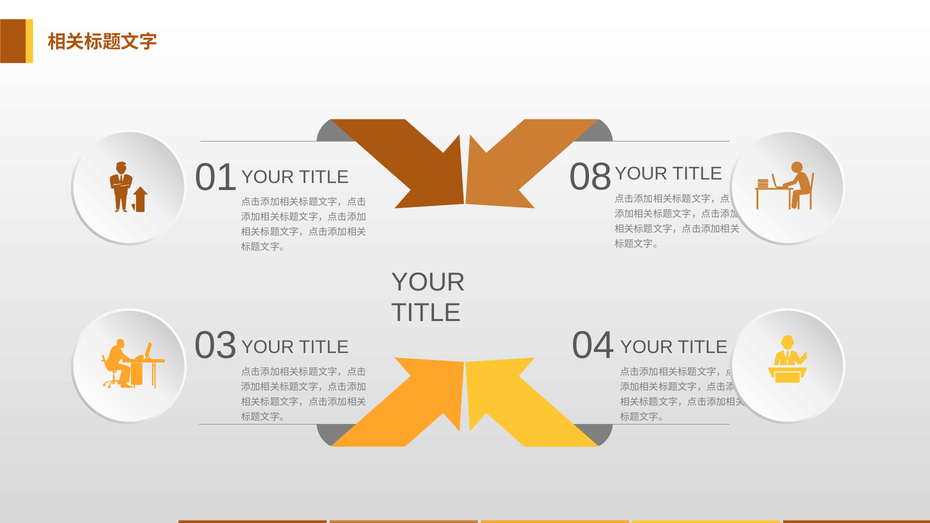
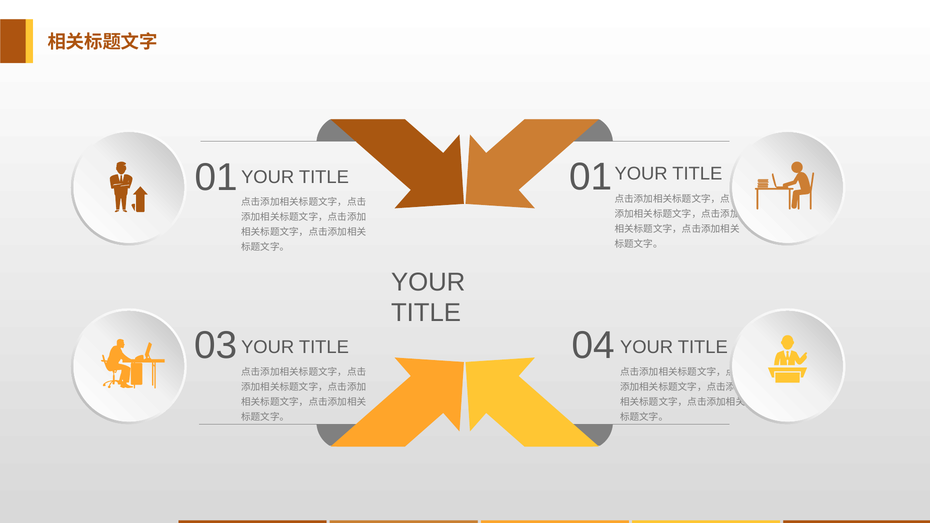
08: 08 -> 01 (591, 177)
